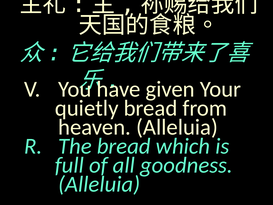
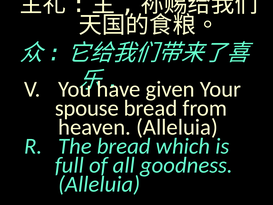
quietly: quietly -> spouse (87, 108)
